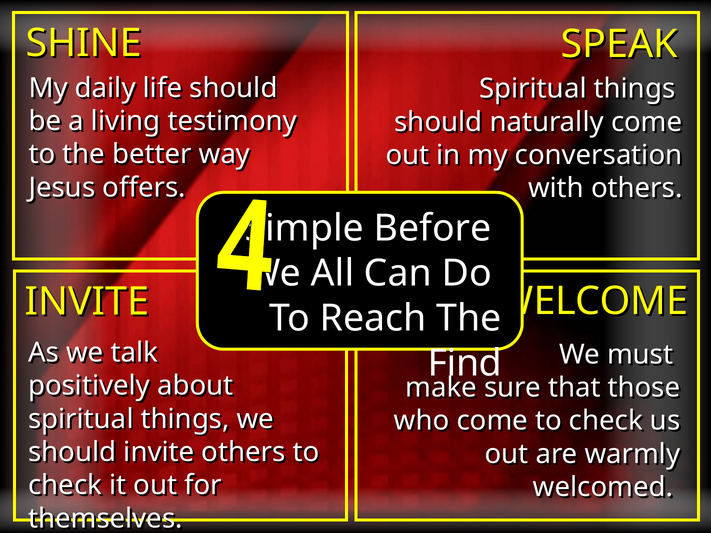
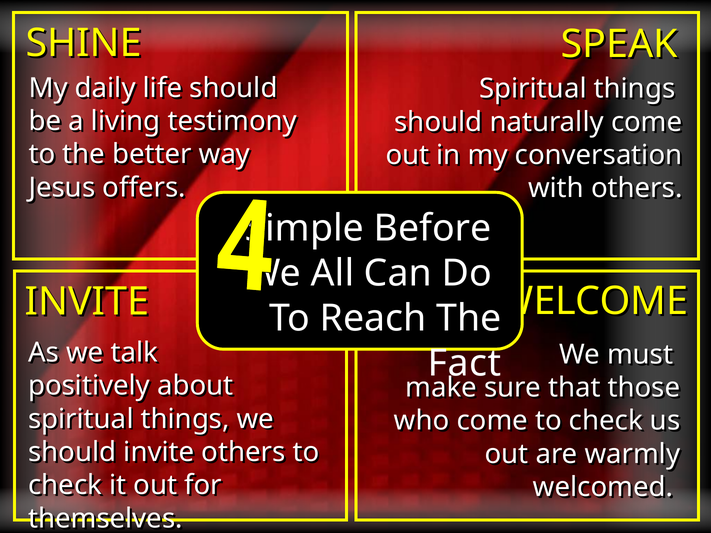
Find: Find -> Fact (464, 363)
